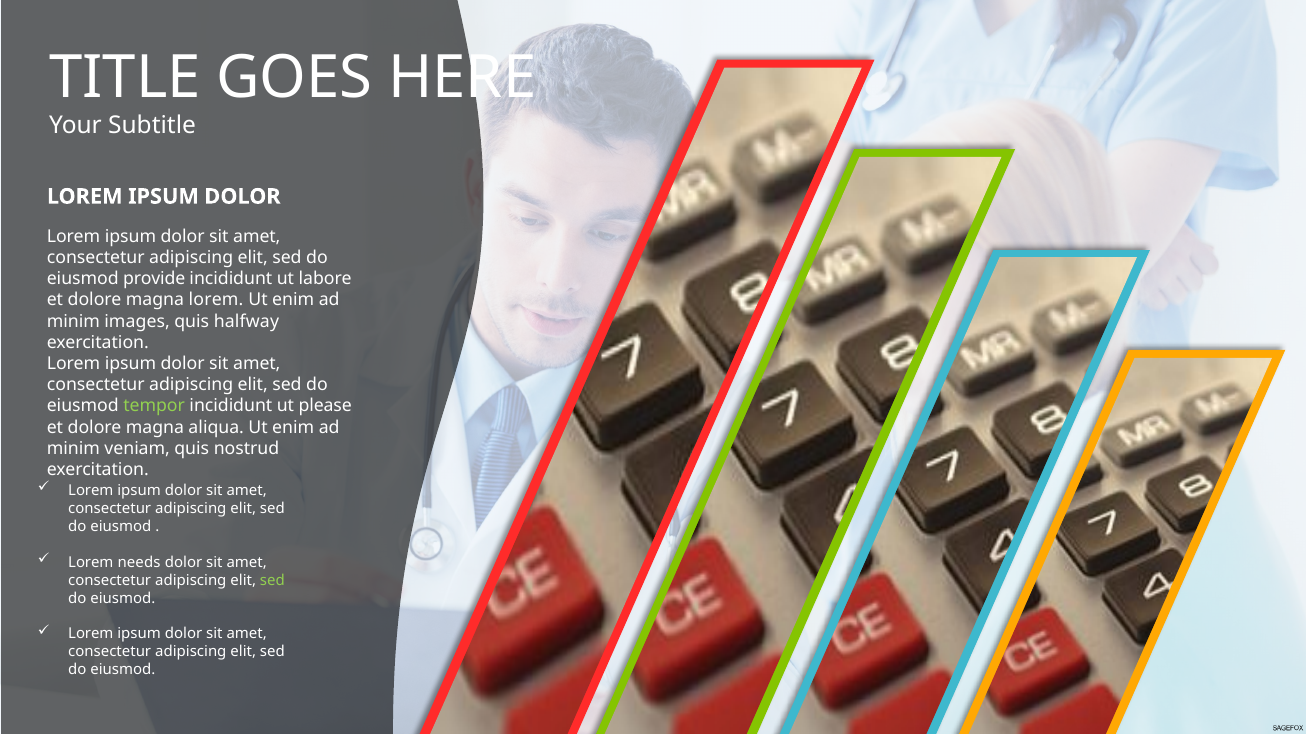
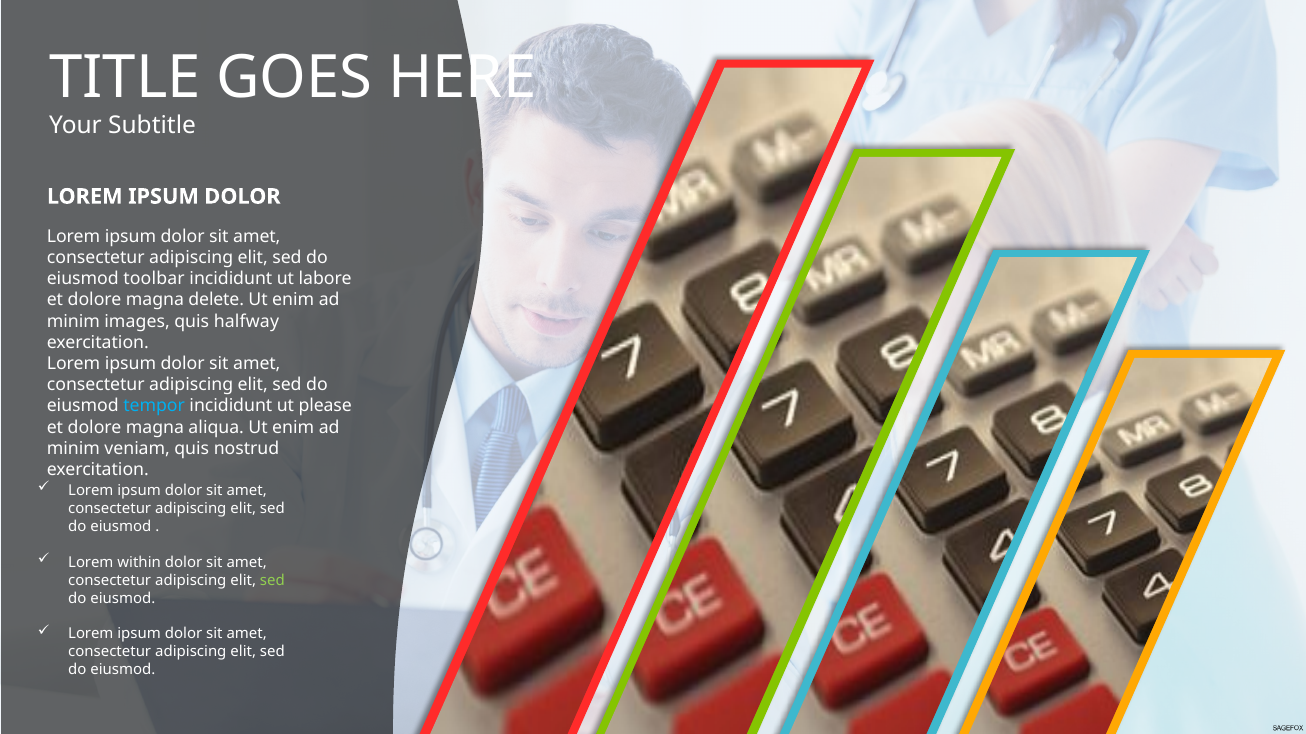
provide: provide -> toolbar (154, 279)
magna lorem: lorem -> delete (216, 300)
tempor colour: light green -> light blue (154, 406)
needs: needs -> within (139, 563)
